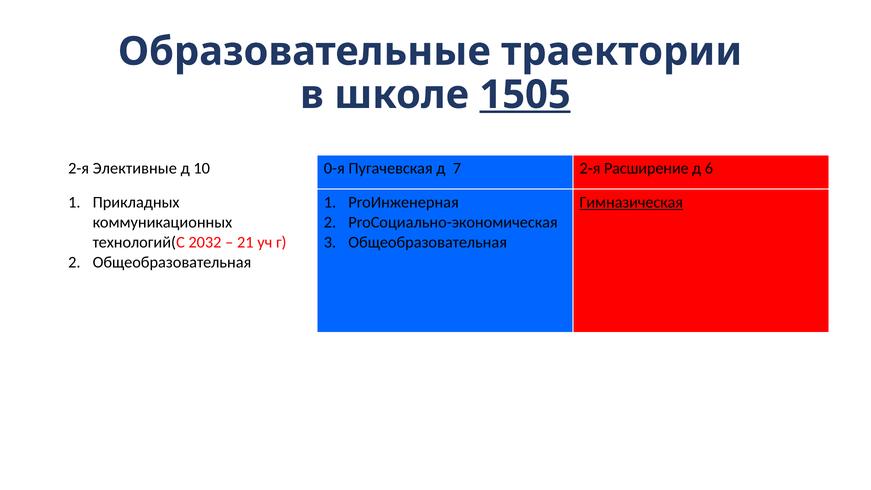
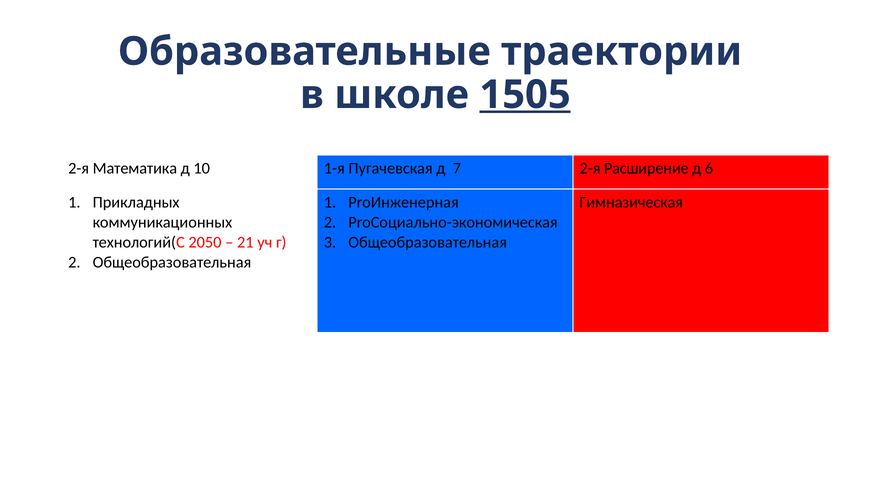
Элективные: Элективные -> Математика (135, 168)
0-я: 0-я -> 1-я (334, 168)
Гимназическая underline: present -> none (631, 202)
2032: 2032 -> 2050 (205, 242)
